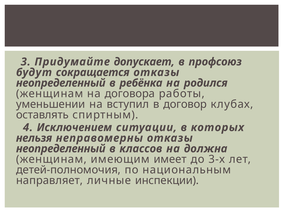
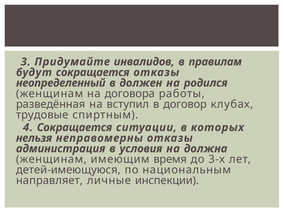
допускает: допускает -> инвалидов (144, 62)
профсоюз: профсоюз -> правилам (215, 62)
ребёнка: ребёнка -> должен (141, 83)
уменьшении: уменьшении -> разведённая (51, 104)
оставлять: оставлять -> трудовые (42, 115)
4 Исключением: Исключением -> Сокращается (74, 127)
неопределенный: неопределенный -> администрация (61, 149)
классов: классов -> условия (141, 149)
имеет: имеет -> время (170, 159)
детей-полномочия: детей-полномочия -> детей-имеющуюся (68, 170)
